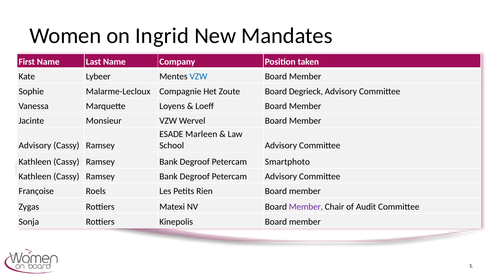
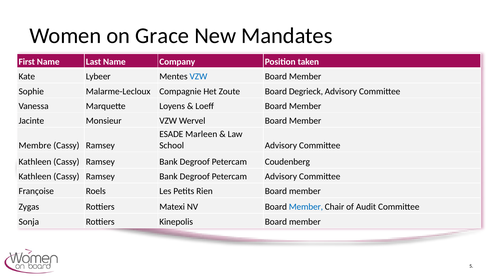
Ingrid: Ingrid -> Grace (162, 36)
Advisory: Advisory -> Membre (35, 145)
Smartphoto: Smartphoto -> Coudenberg (287, 162)
Member colour: purple -> blue (306, 207)
